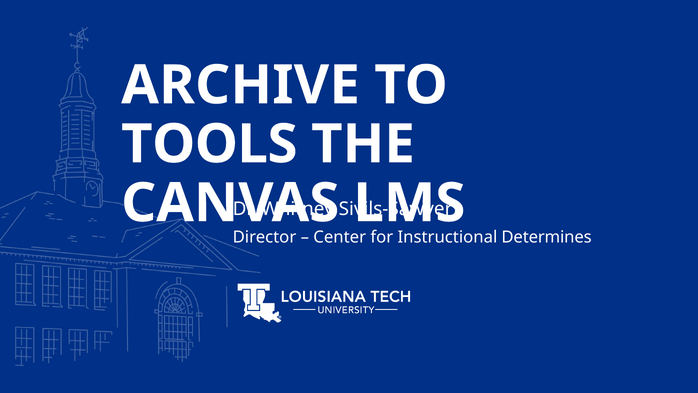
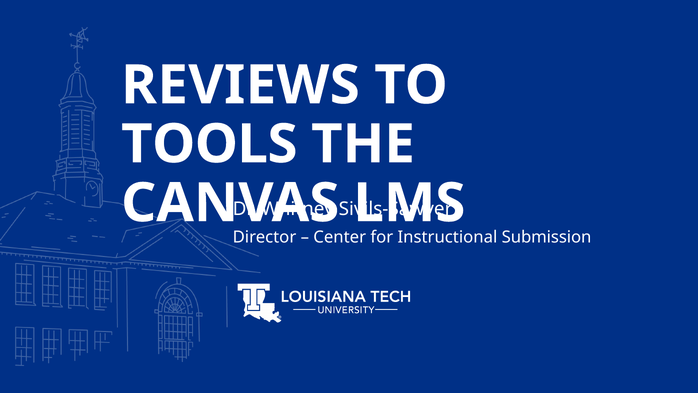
ARCHIVE: ARCHIVE -> REVIEWS (240, 85)
Determines: Determines -> Submission (547, 237)
